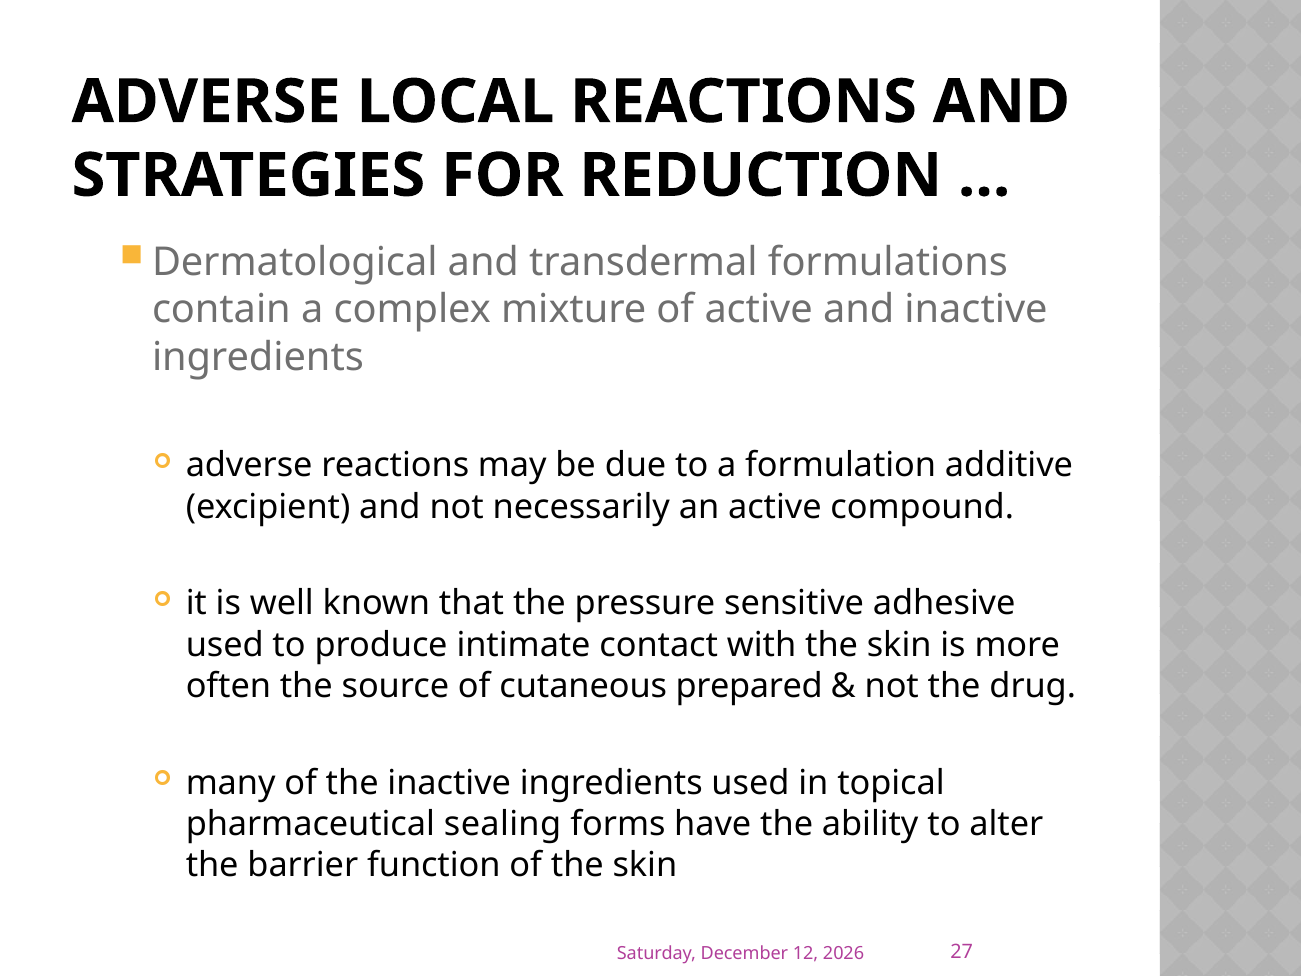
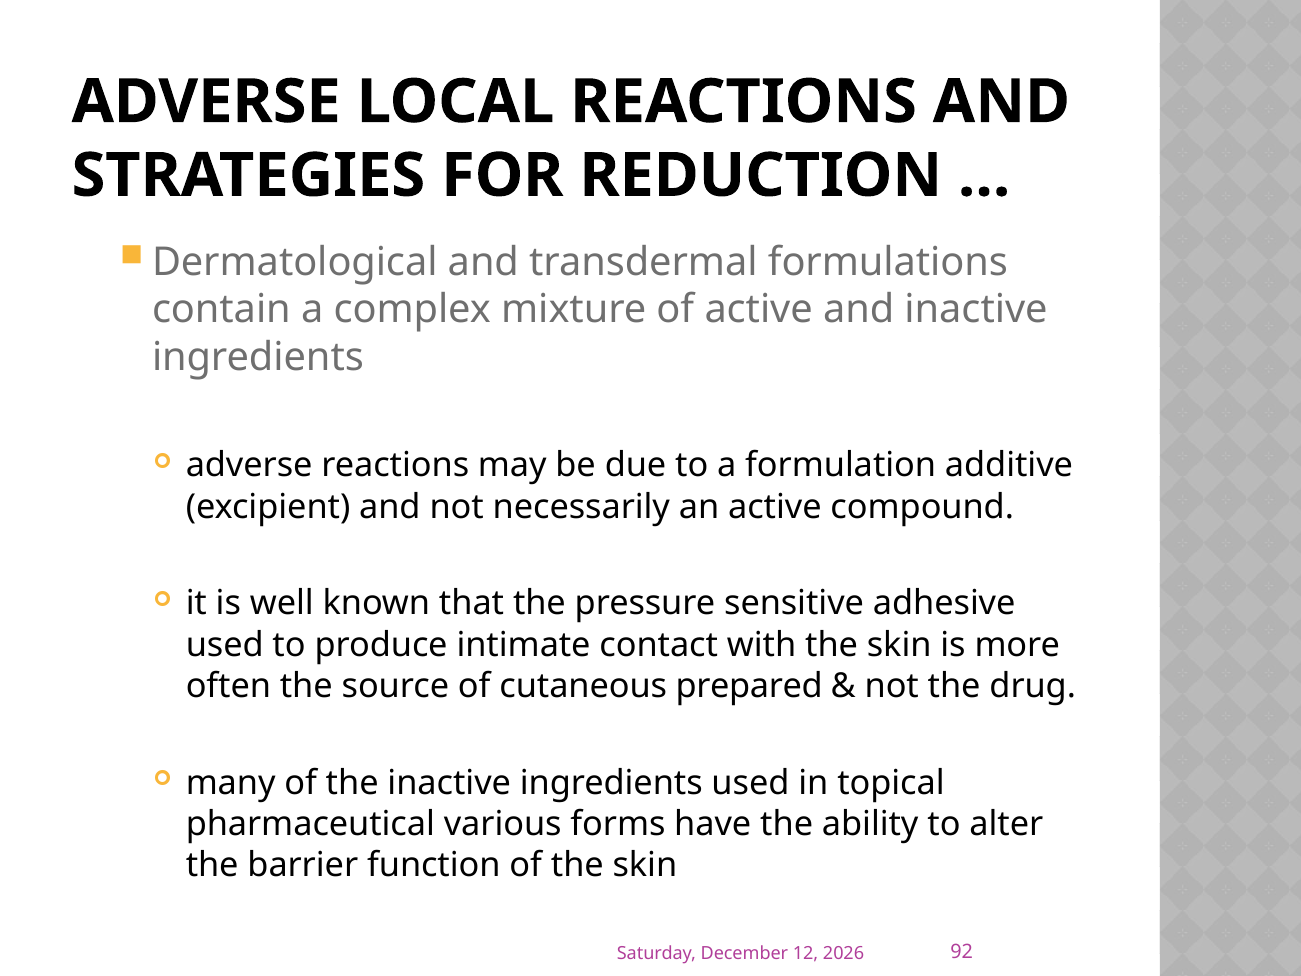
sealing: sealing -> various (503, 824)
27: 27 -> 92 (962, 952)
